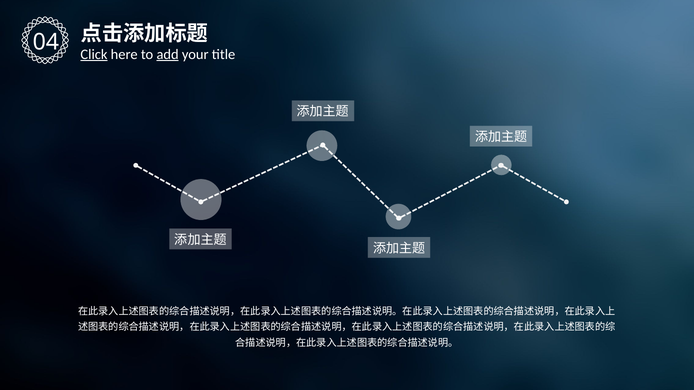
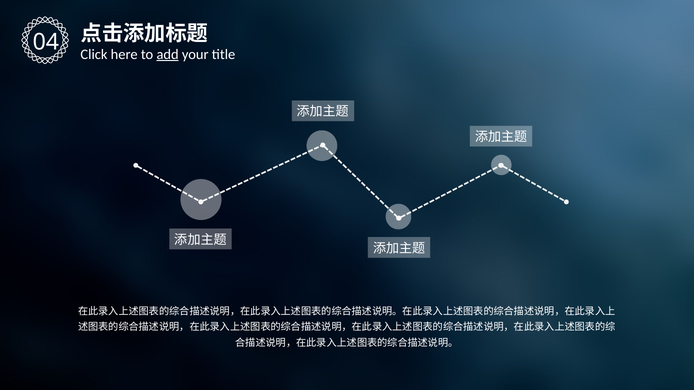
Click underline: present -> none (94, 54)
